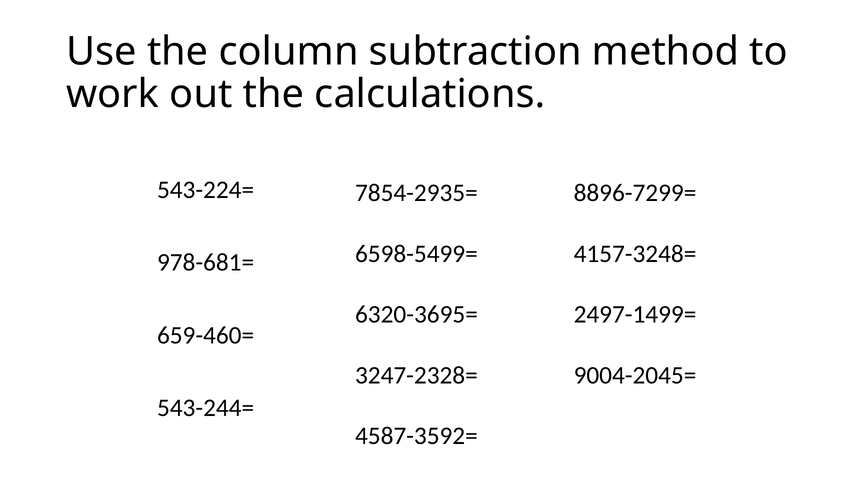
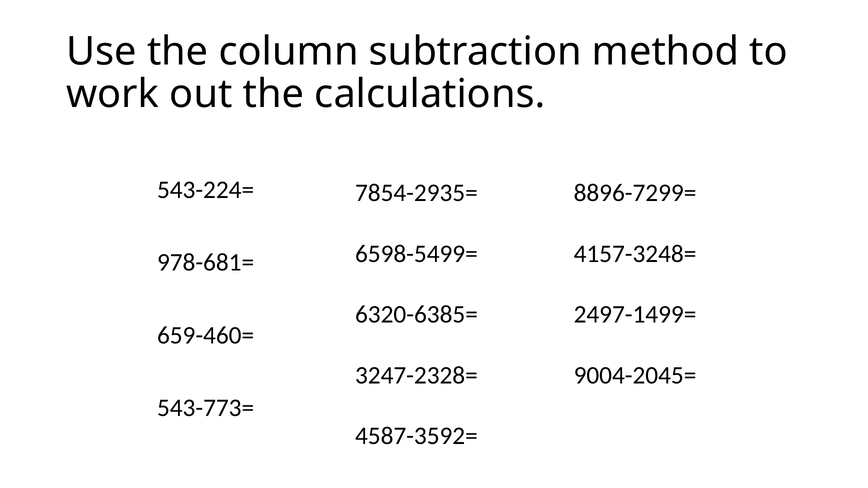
6320-3695=: 6320-3695= -> 6320-6385= (416, 315)
543-244=: 543-244= -> 543-773= (206, 408)
